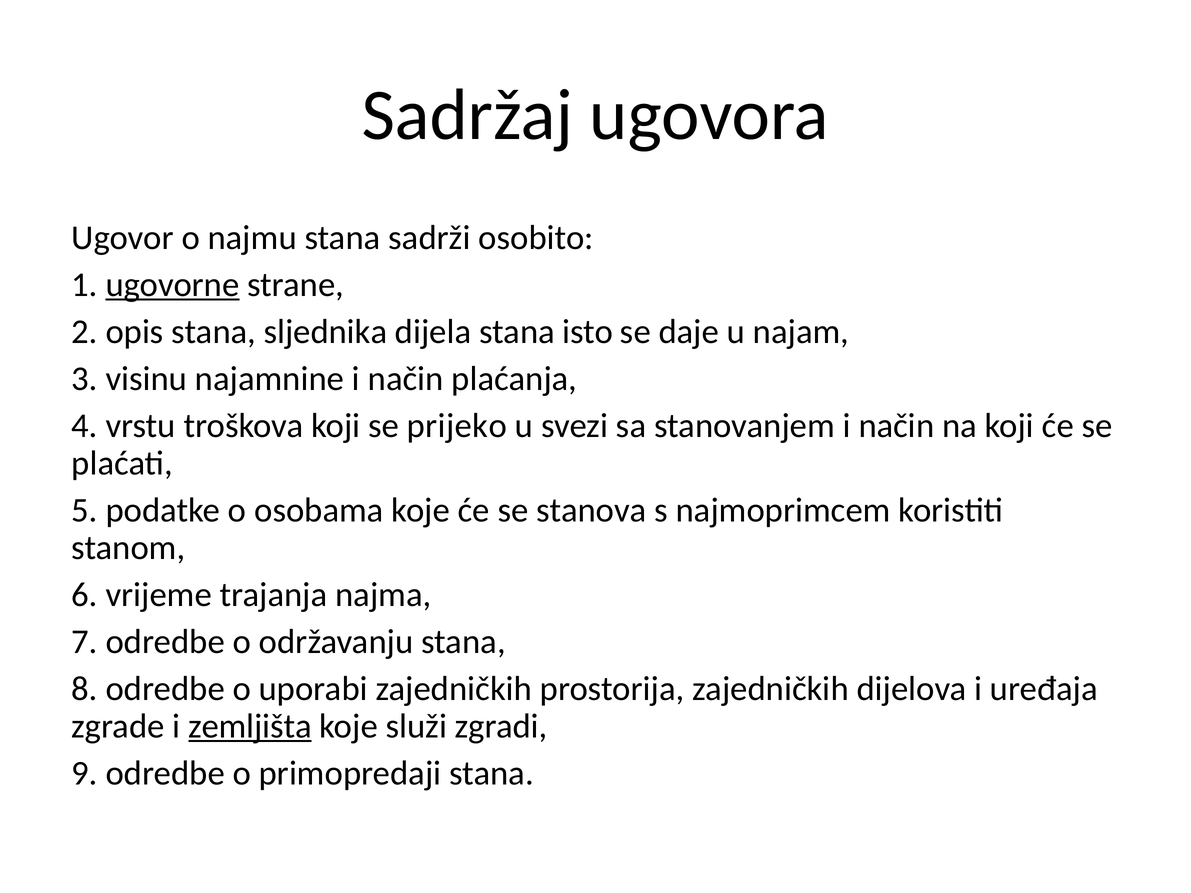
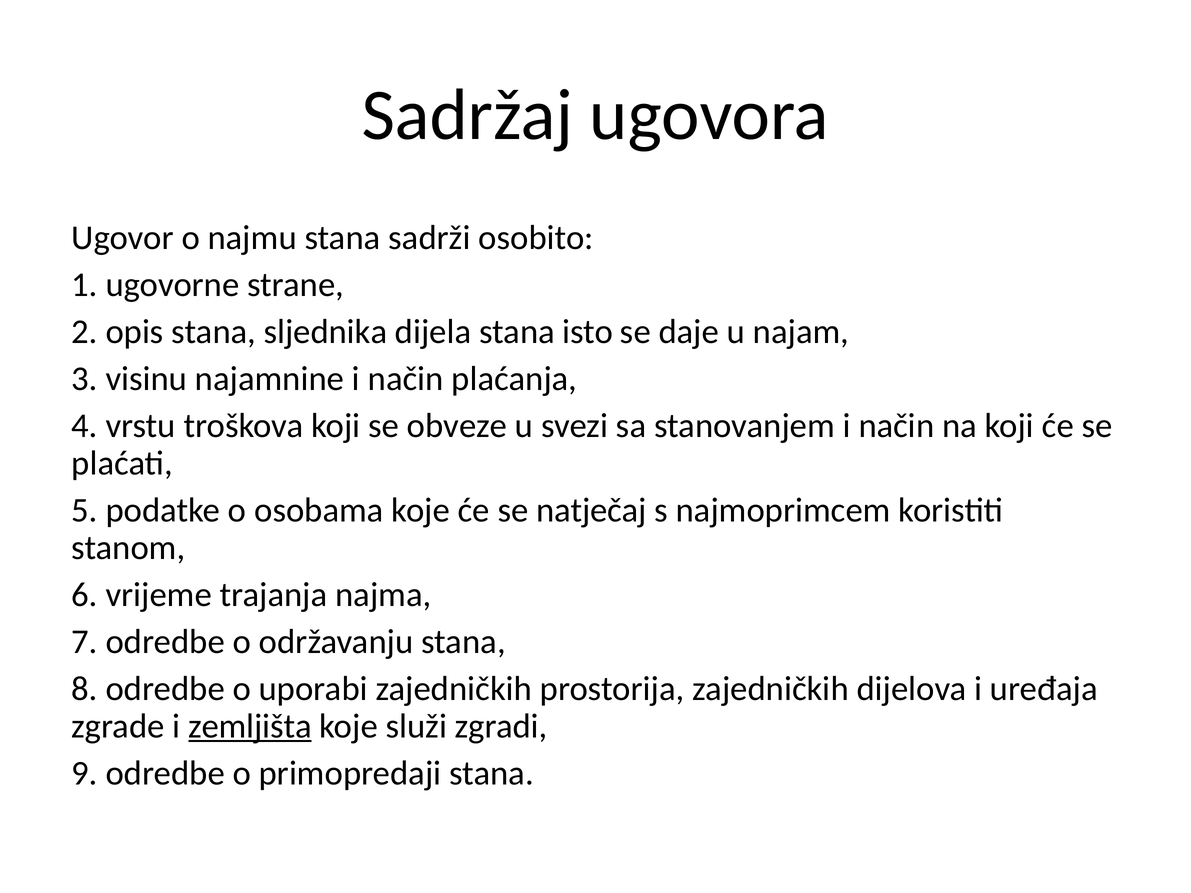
ugovorne underline: present -> none (172, 285)
prijeko: prijeko -> obveze (457, 426)
stanova: stanova -> natječaj (591, 510)
